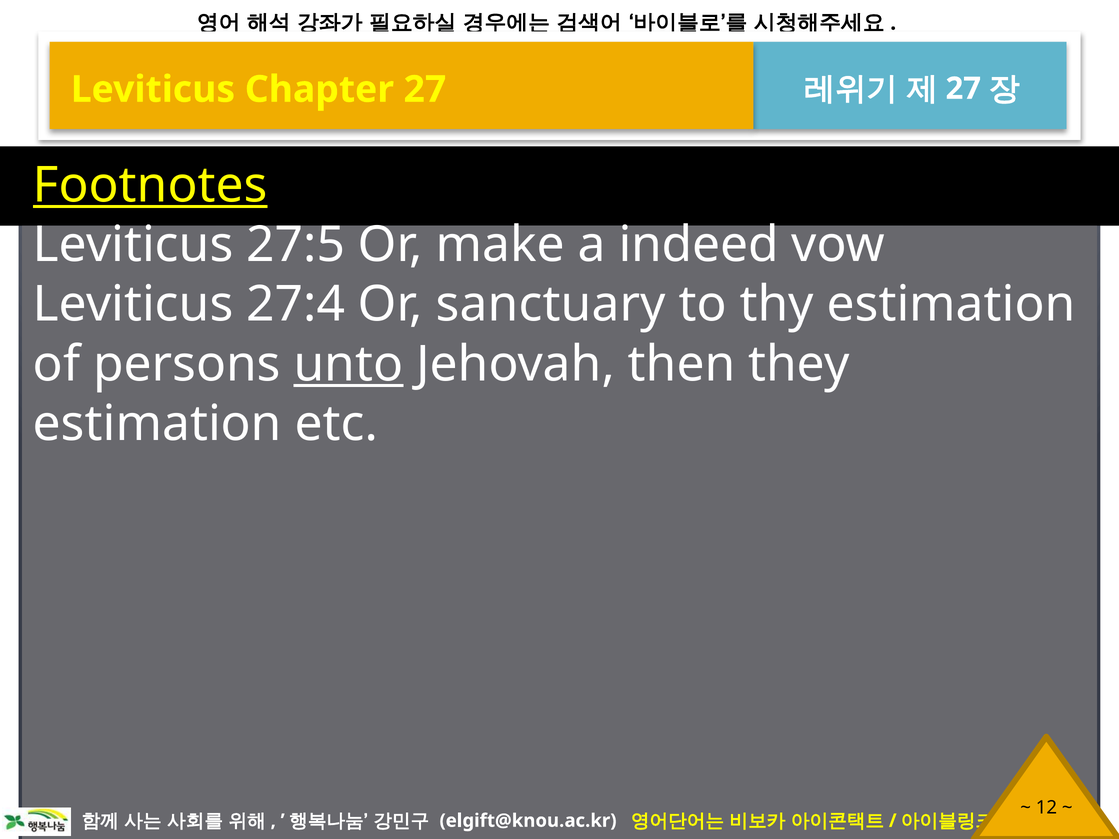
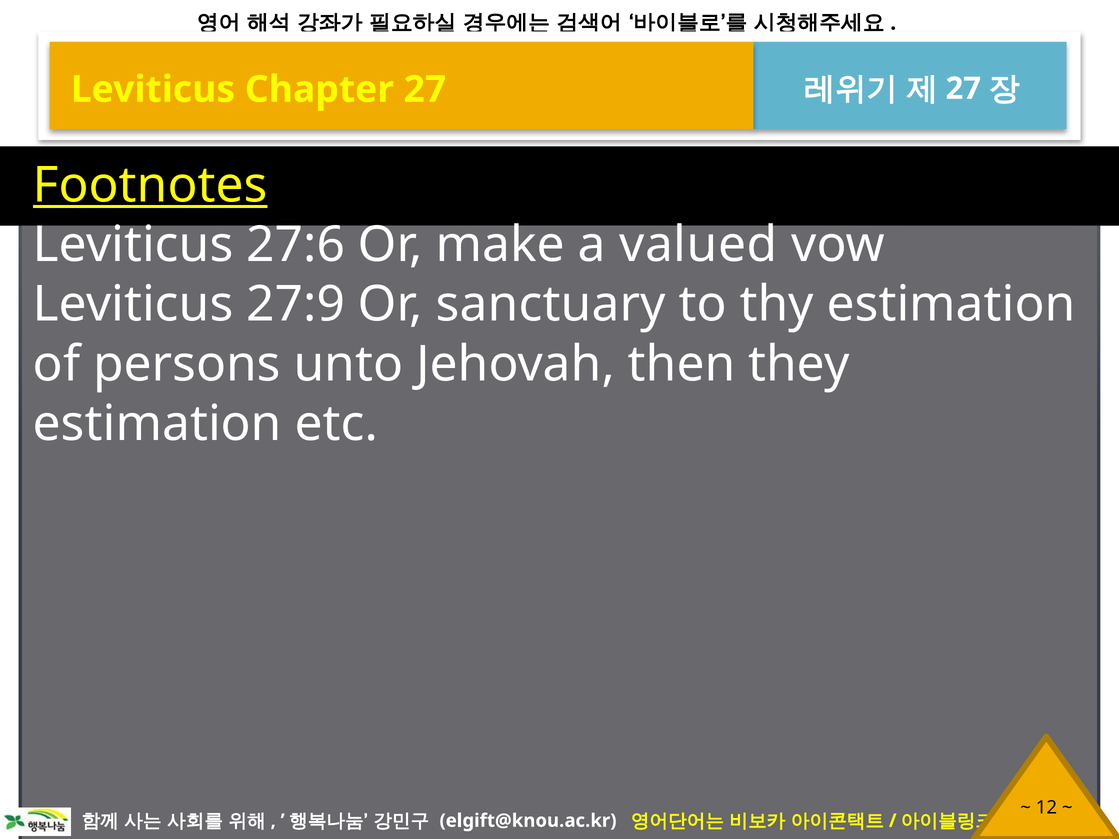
27:5: 27:5 -> 27:6 (296, 245)
indeed: indeed -> valued (698, 245)
27:4: 27:4 -> 27:9 (296, 305)
unto underline: present -> none (348, 364)
